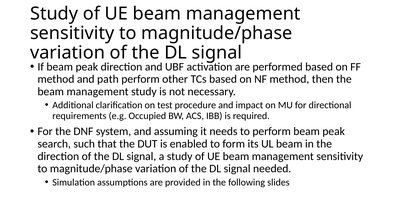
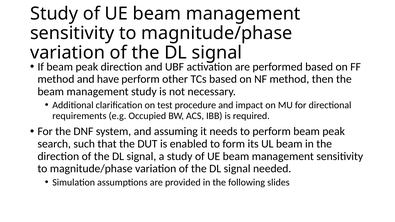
path: path -> have (108, 79)
